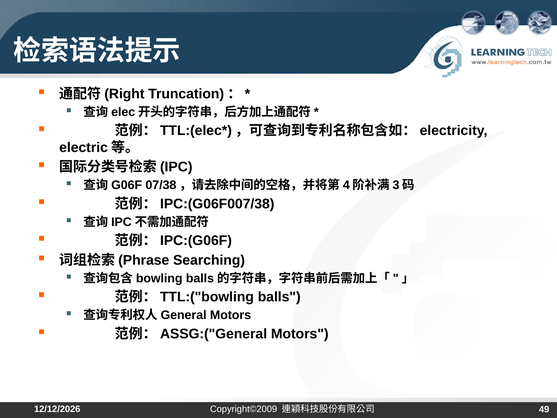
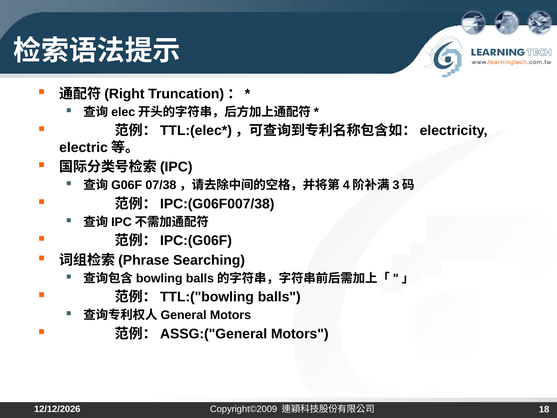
49: 49 -> 18 (544, 409)
